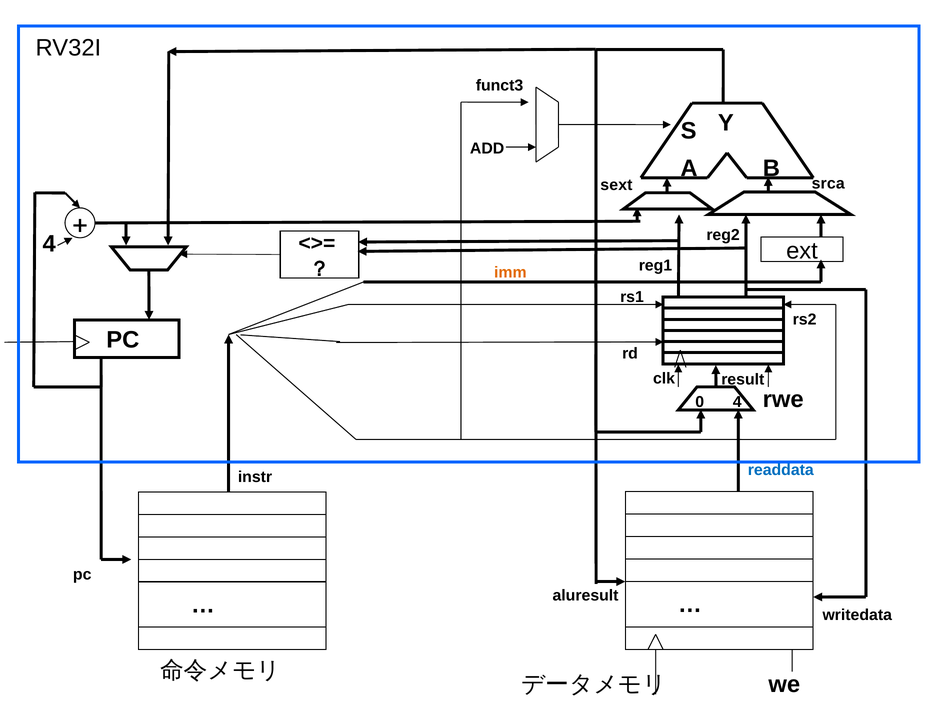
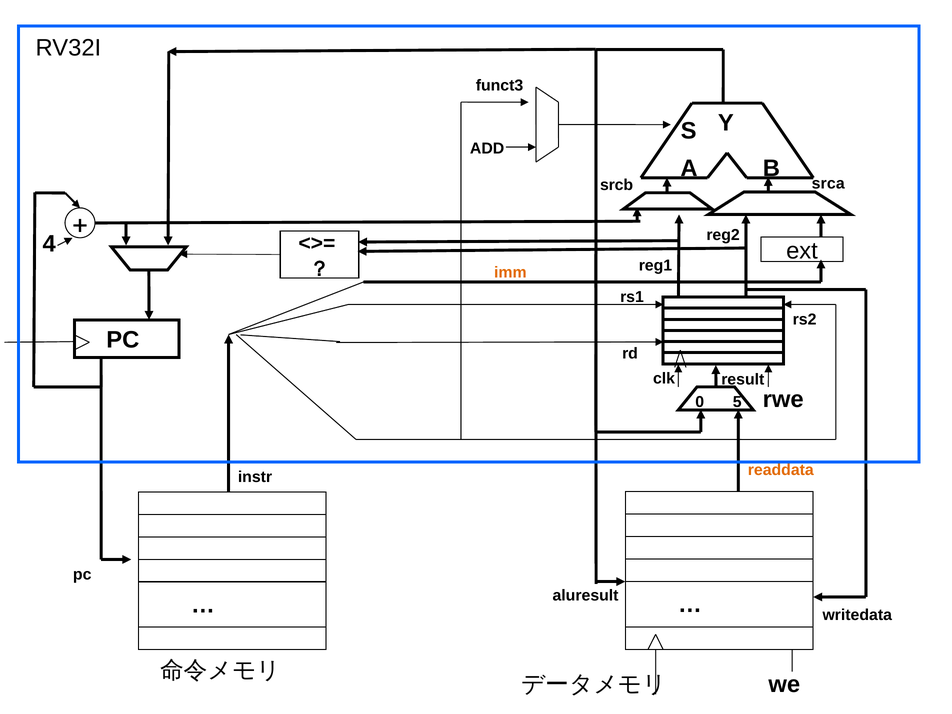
sext: sext -> srcb (617, 185)
0 4: 4 -> 5 (737, 402)
readdata colour: blue -> orange (781, 470)
